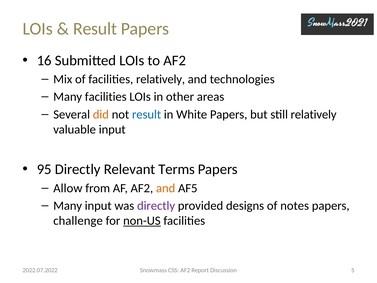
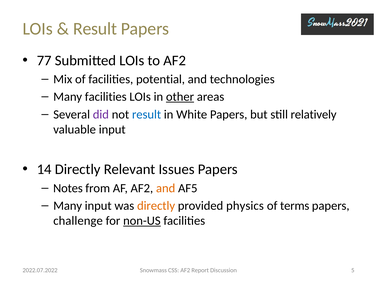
16: 16 -> 77 (44, 60)
facilities relatively: relatively -> potential (161, 79)
other underline: none -> present (180, 97)
did colour: orange -> purple (101, 114)
95: 95 -> 14 (44, 169)
Terms: Terms -> Issues (177, 169)
Allow: Allow -> Notes (68, 188)
directly colour: purple -> orange (156, 206)
designs: designs -> physics (245, 206)
notes: notes -> terms (295, 206)
